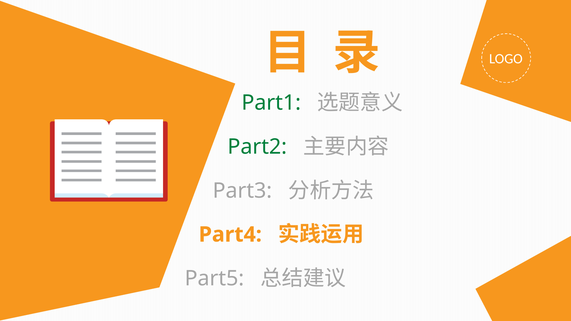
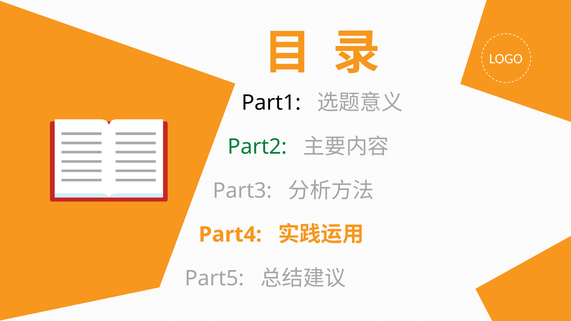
Part1 colour: green -> black (271, 103)
